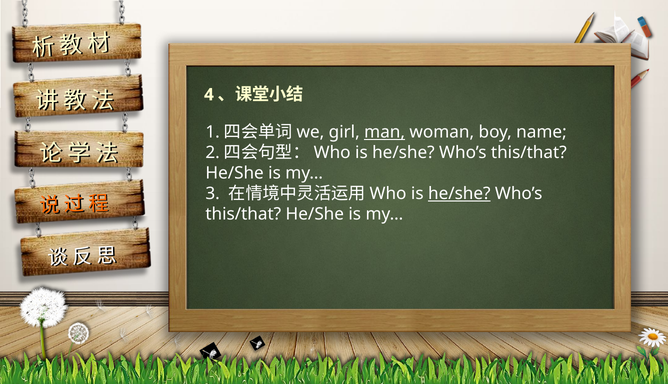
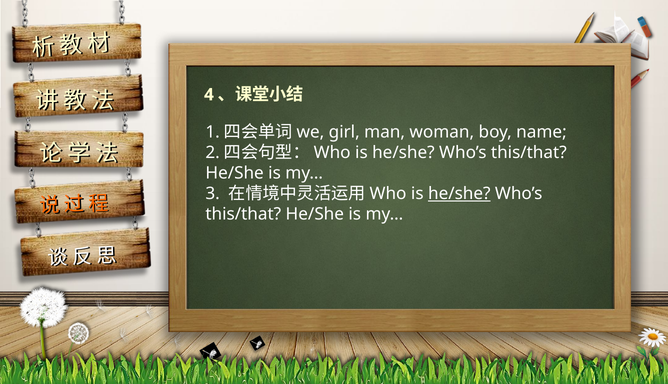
man underline: present -> none (385, 132)
